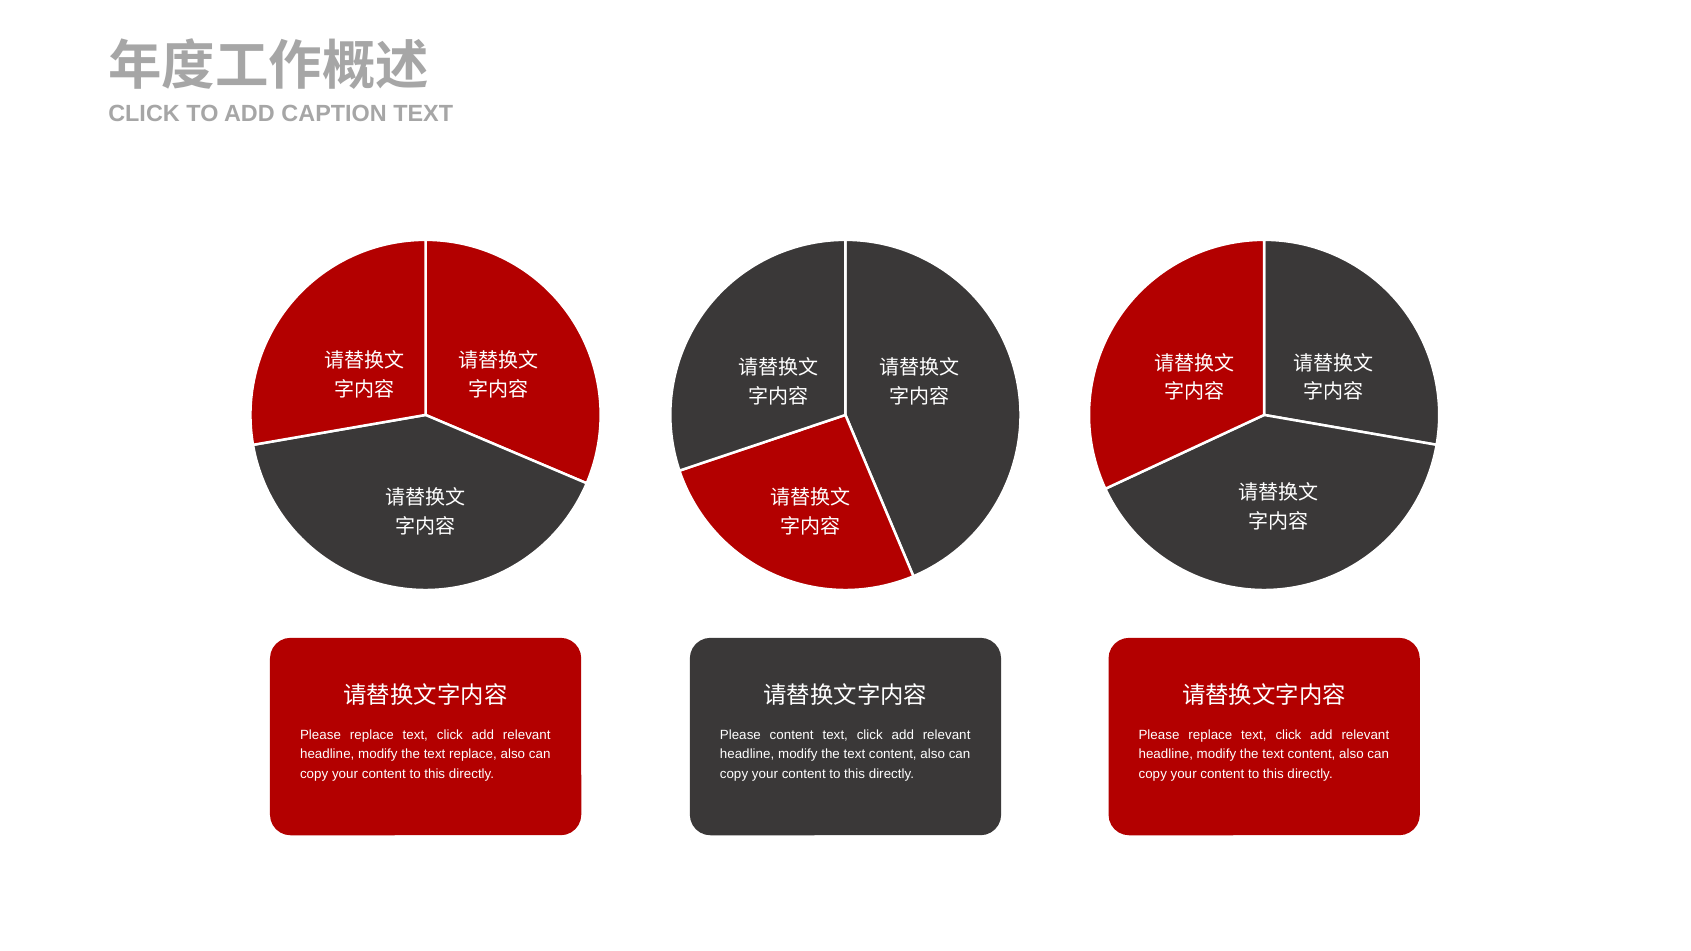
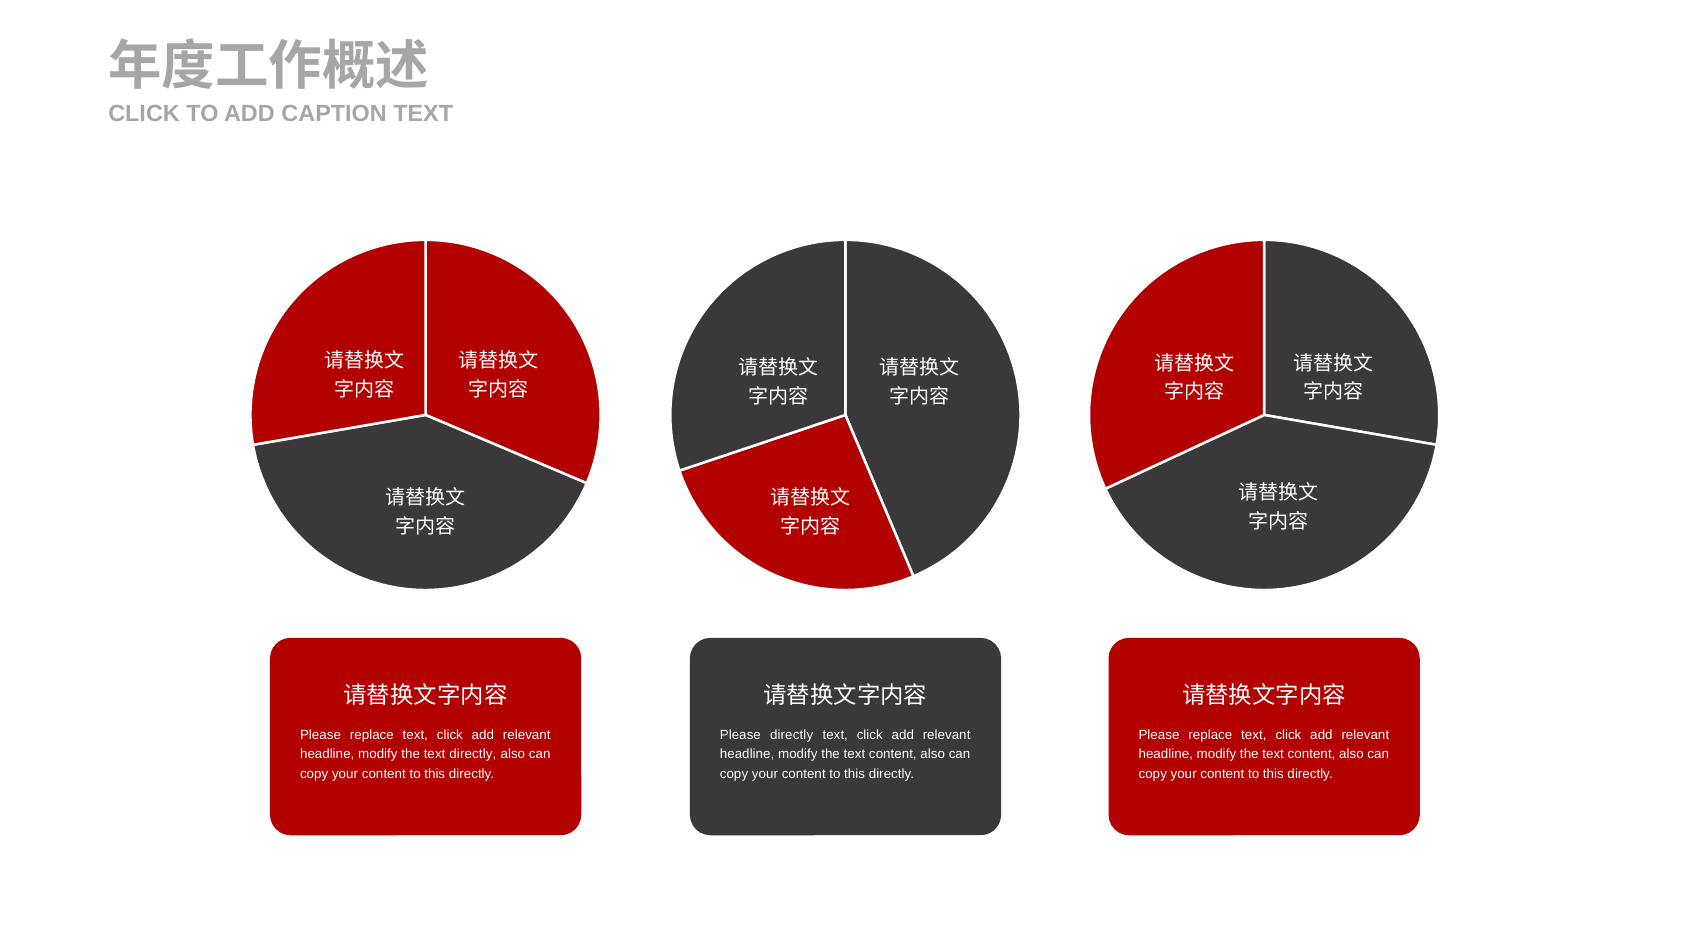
Please content: content -> directly (792, 735)
text replace: replace -> directly (473, 755)
